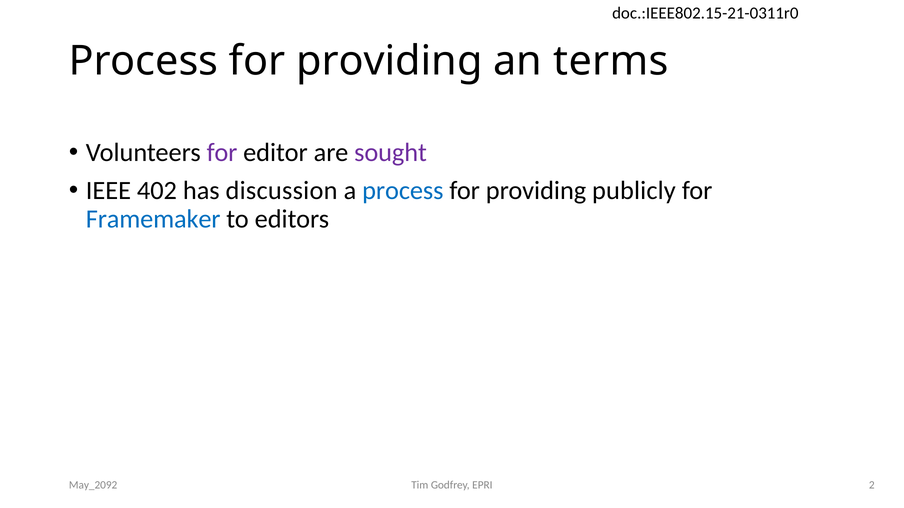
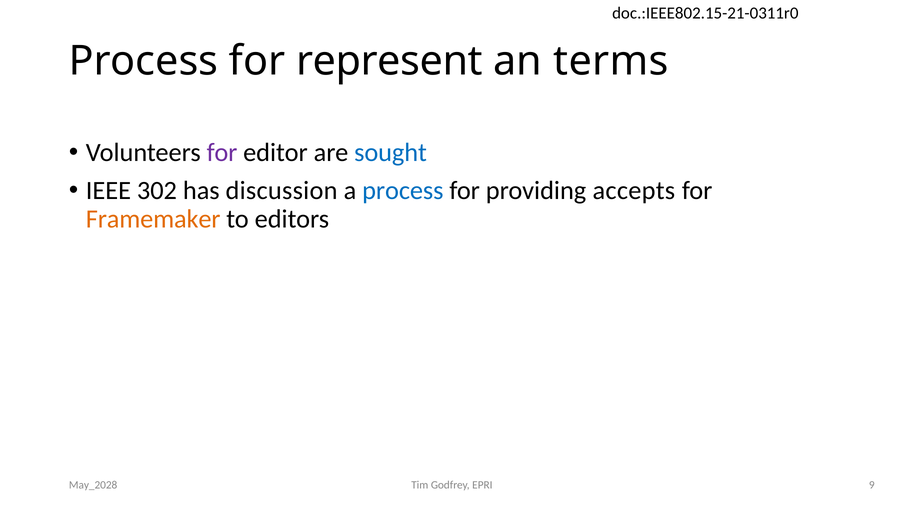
providing: providing -> represent (389, 61)
sought colour: purple -> blue (391, 153)
402: 402 -> 302 (157, 191)
publicly: publicly -> accepts (634, 191)
Framemaker colour: blue -> orange (153, 219)
2: 2 -> 9 (872, 485)
May_2092: May_2092 -> May_2028 (93, 486)
